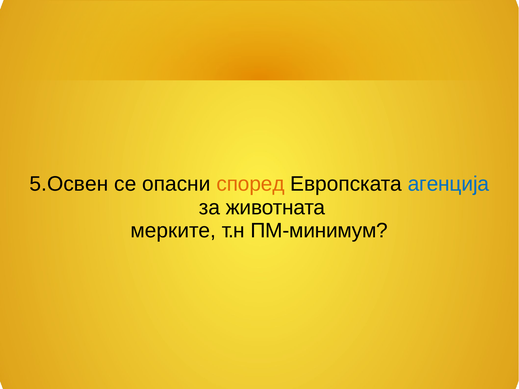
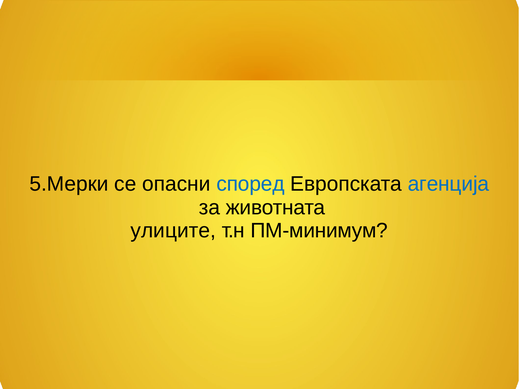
5.Освен: 5.Освен -> 5.Мерки (69, 184)
според colour: orange -> blue (251, 184)
мерките: мерките -> улиците (173, 230)
